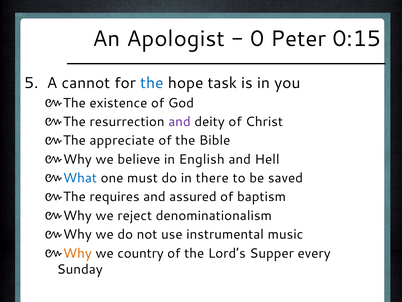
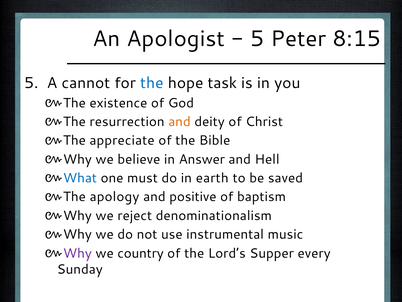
0: 0 -> 5 (257, 39)
0:15: 0:15 -> 8:15 (357, 39)
and colour: purple -> orange (179, 122)
English: English -> Answer (202, 159)
there: there -> earth (212, 178)
requires: requires -> apology (114, 197)
assured: assured -> positive (193, 197)
Why colour: orange -> purple (77, 253)
